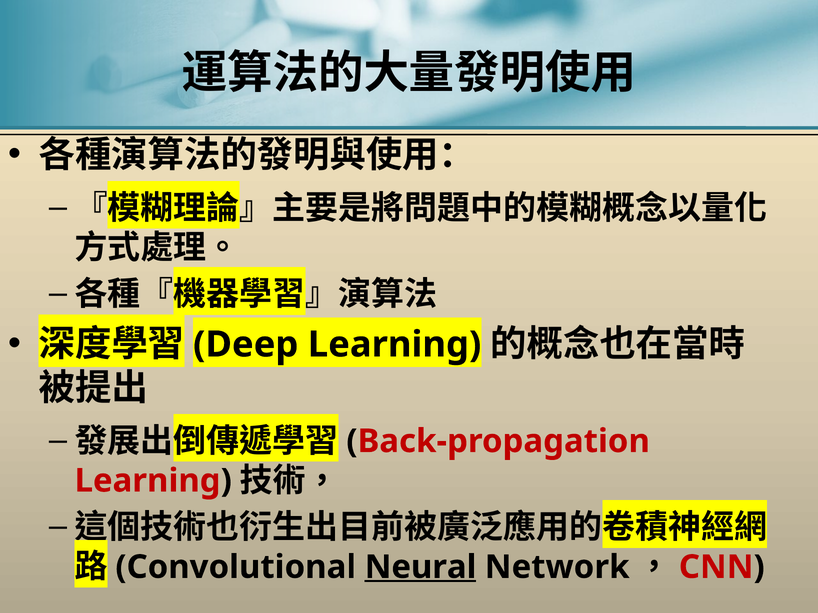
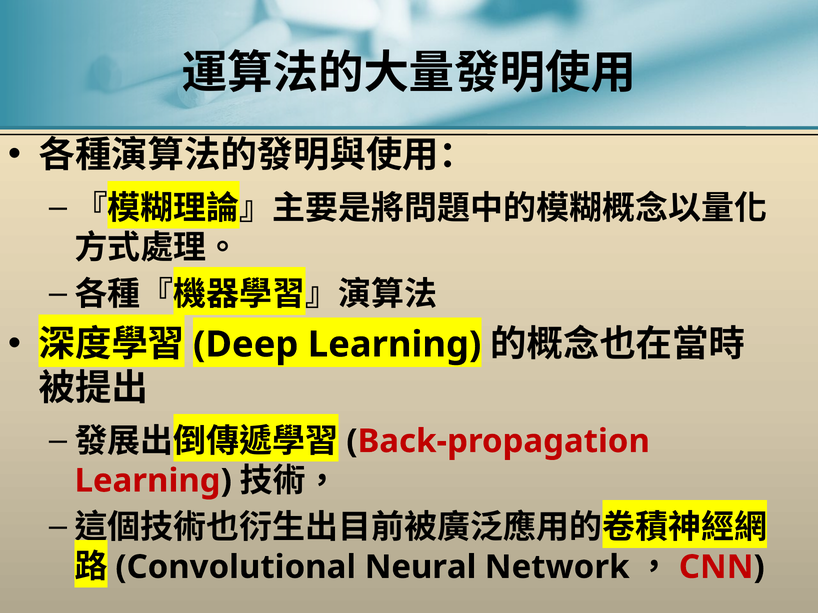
Neural underline: present -> none (420, 567)
